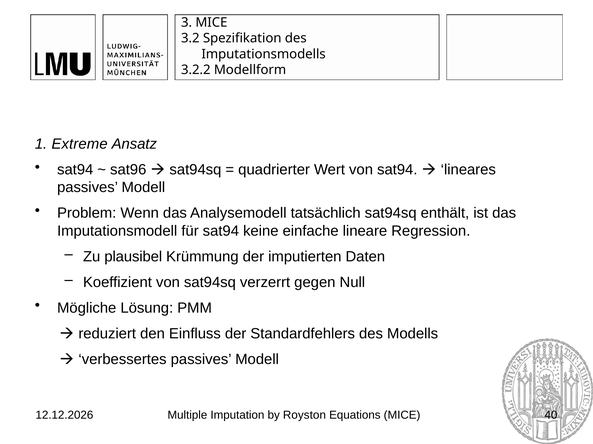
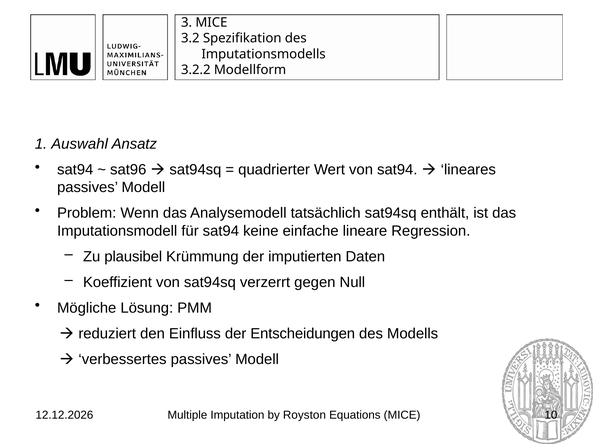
Extreme: Extreme -> Auswahl (80, 144)
Standardfehlers: Standardfehlers -> Entscheidungen (303, 334)
40: 40 -> 10 (551, 416)
